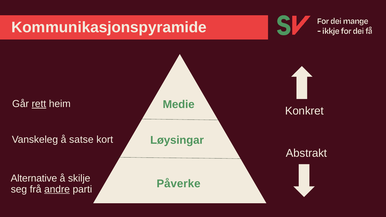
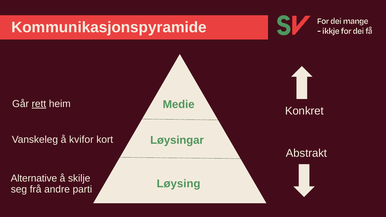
satse: satse -> kvifor (81, 140)
Påverke: Påverke -> Løysing (179, 184)
andre underline: present -> none (57, 189)
